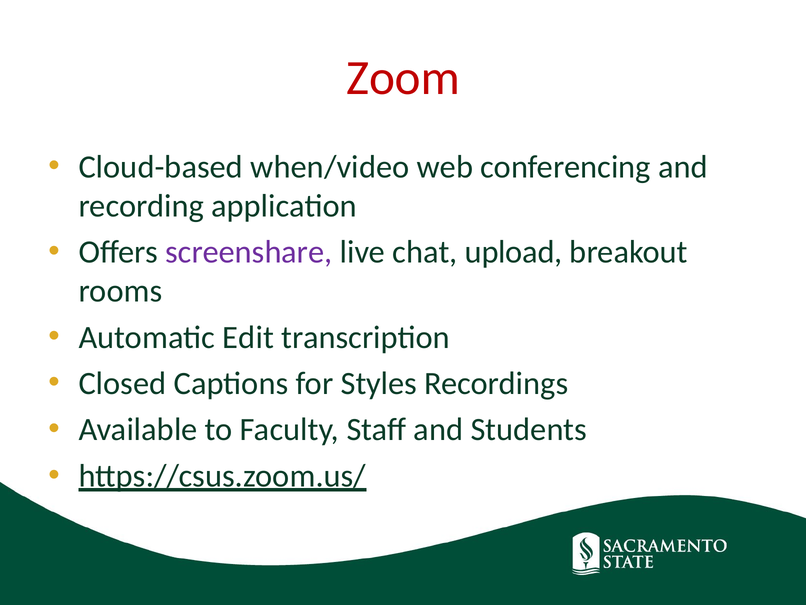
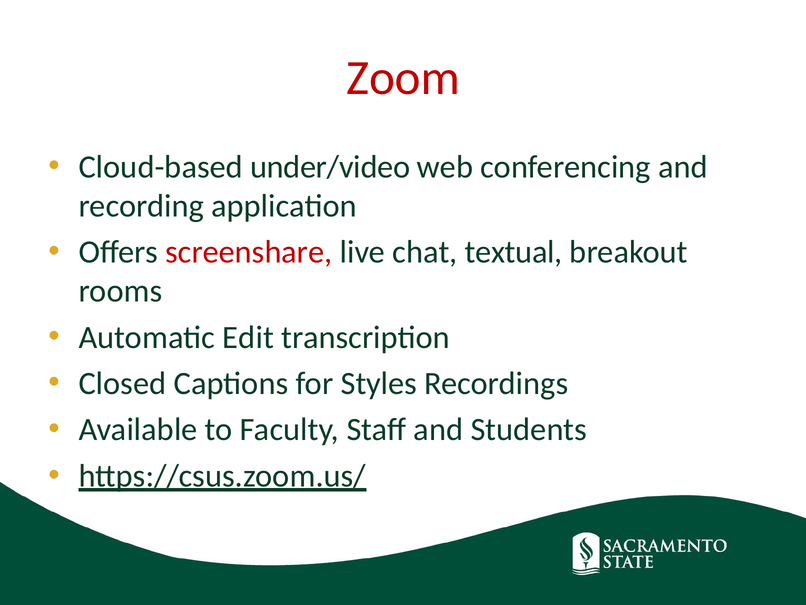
when/video: when/video -> under/video (330, 167)
screenshare colour: purple -> red (249, 252)
upload: upload -> textual (514, 252)
